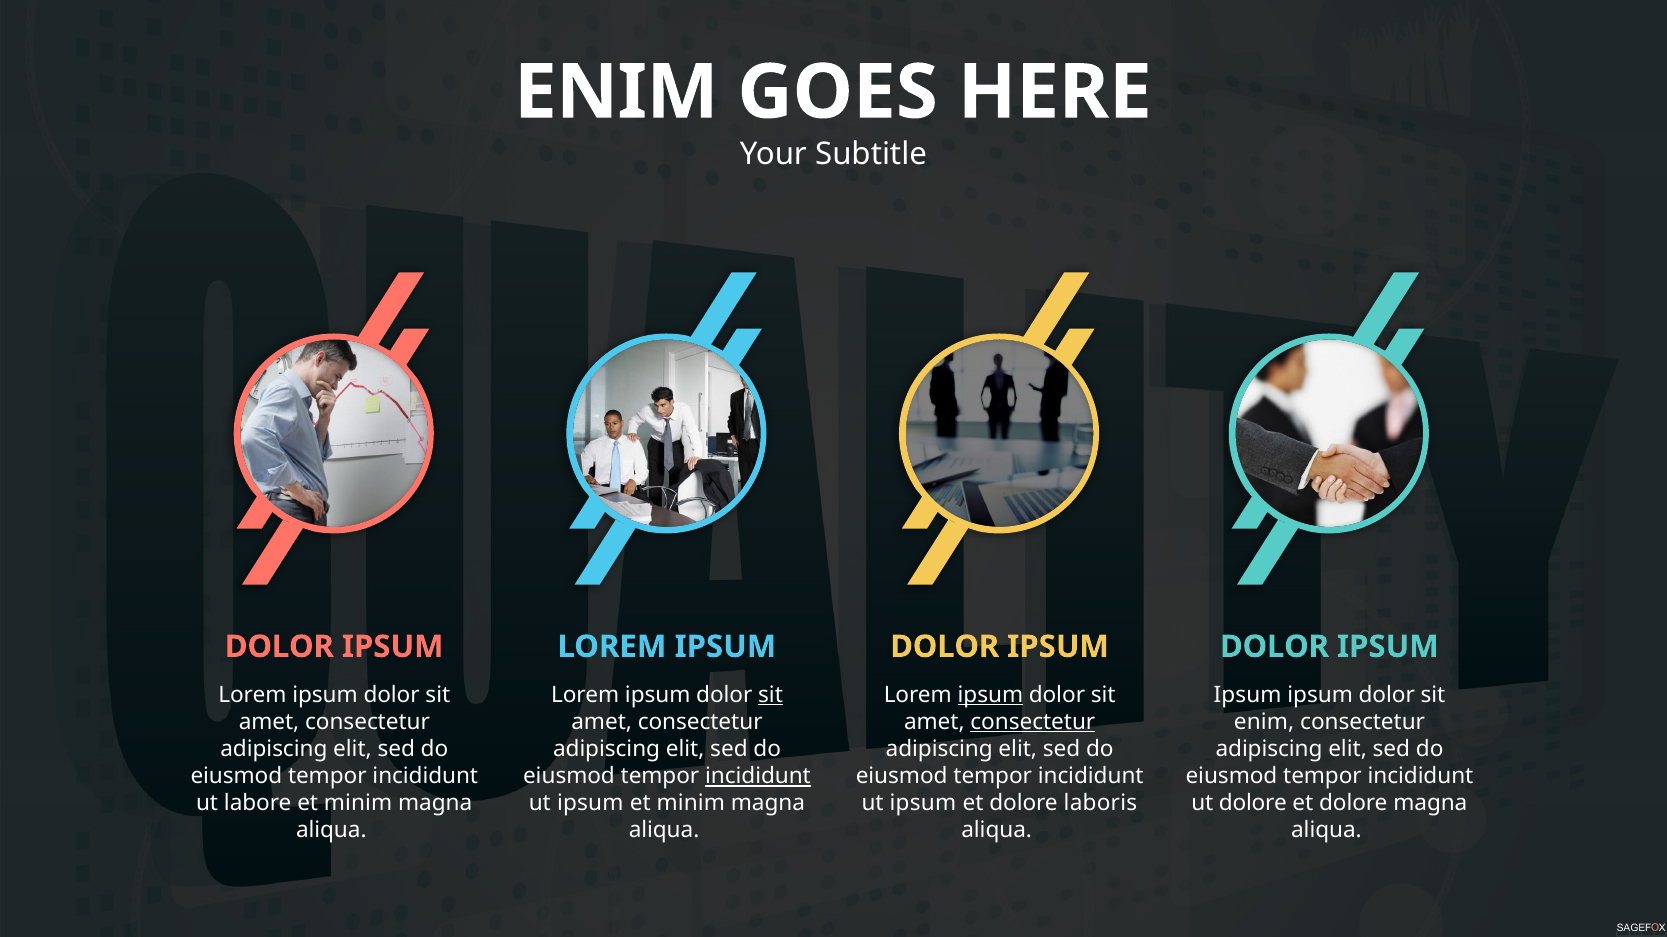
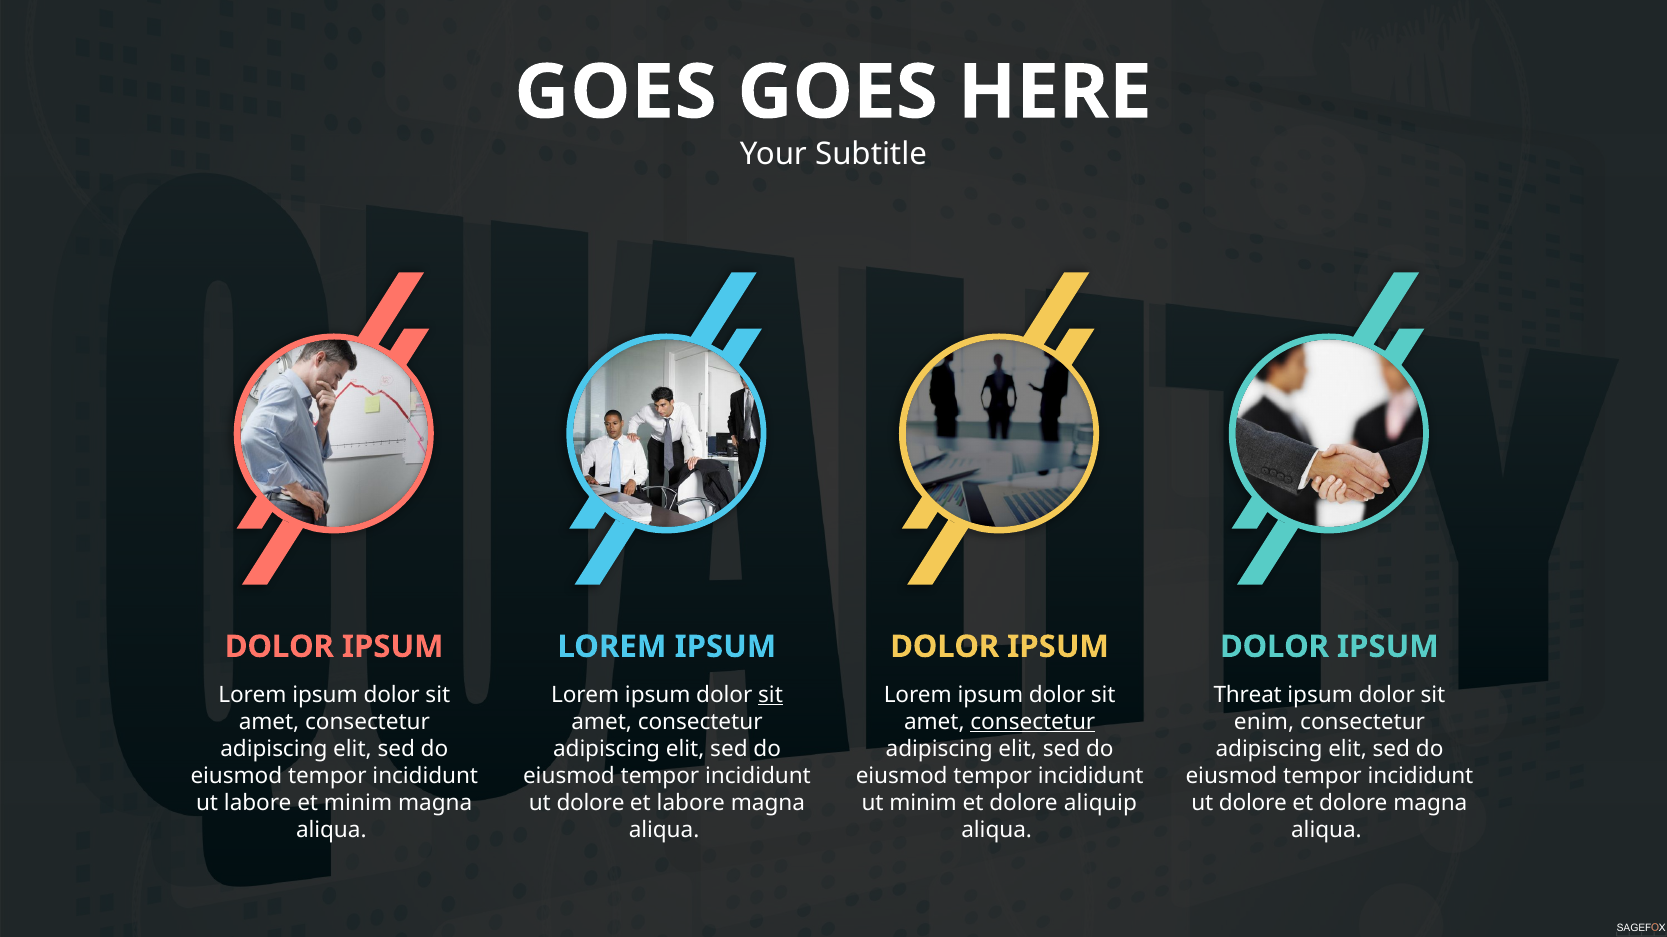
ENIM: ENIM -> GOES (616, 93)
ipsum underline: present -> none (990, 695)
Ipsum: Ipsum -> Threat (1248, 695)
incididunt underline: present -> none (758, 777)
ipsum: ipsum -> dolore (591, 804)
minim: minim -> labore (691, 804)
ipsum: ipsum -> minim (923, 804)
laboris: laboris -> aliquip (1100, 804)
